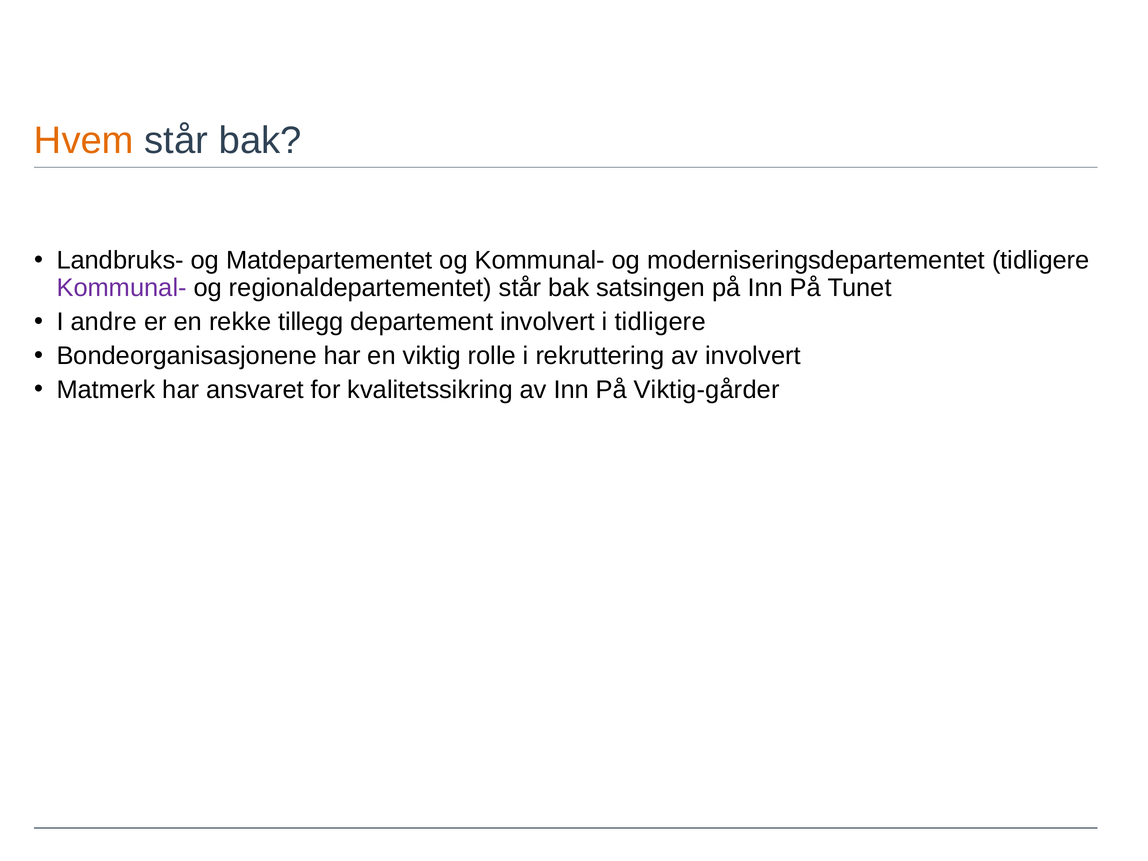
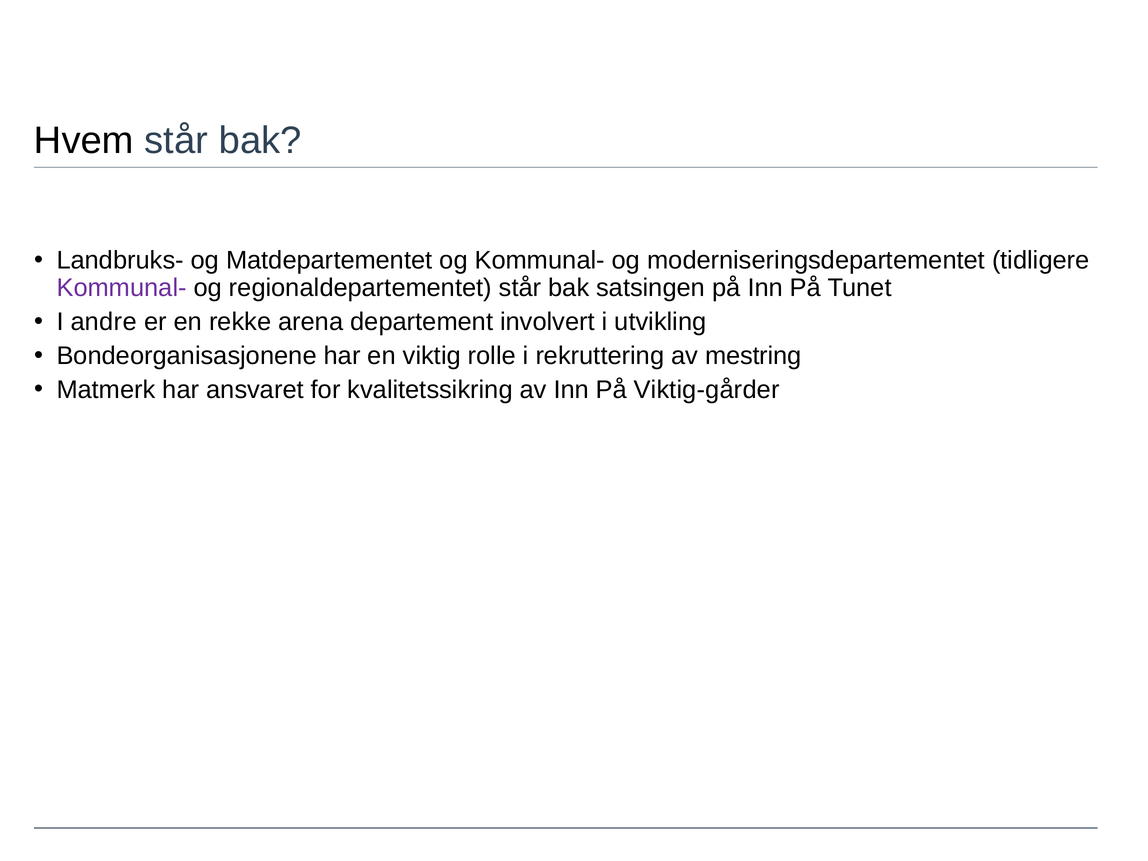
Hvem colour: orange -> black (84, 140)
tillegg: tillegg -> arena (311, 322)
i tidligere: tidligere -> utvikling (660, 322)
av involvert: involvert -> mestring (753, 356)
